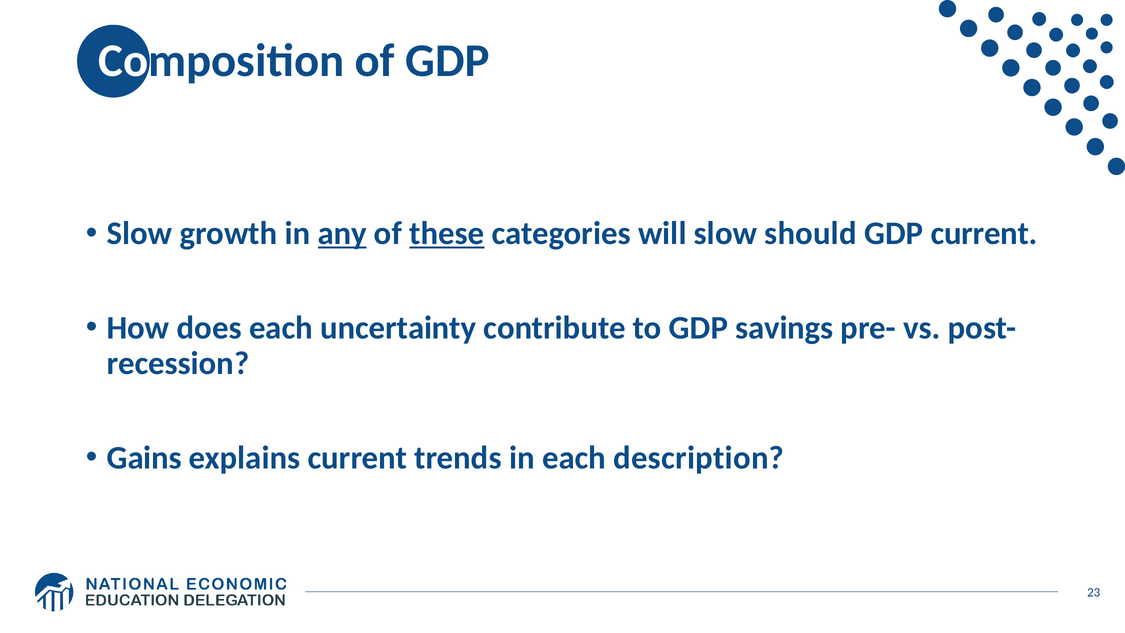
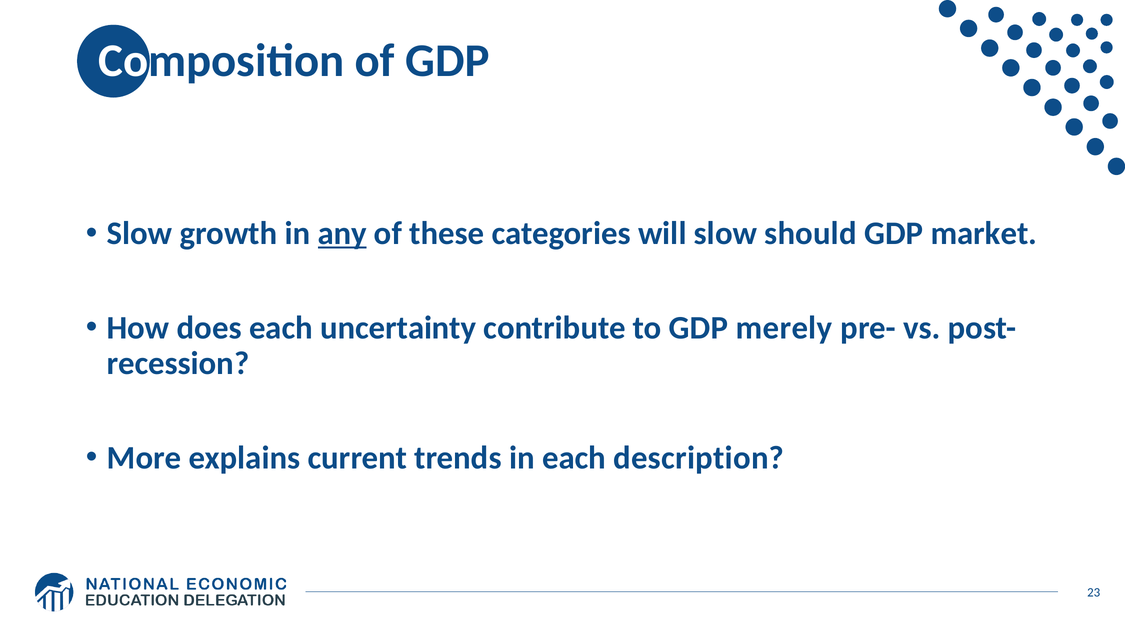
these underline: present -> none (447, 233)
GDP current: current -> market (984, 233)
savings: savings -> merely (784, 328)
Gains: Gains -> More (144, 458)
